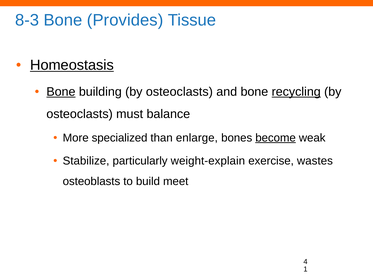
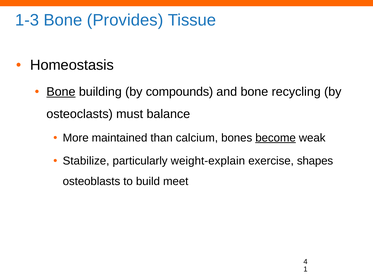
8-3: 8-3 -> 1-3 (27, 20)
Homeostasis underline: present -> none (72, 65)
building by osteoclasts: osteoclasts -> compounds (179, 92)
recycling underline: present -> none (296, 92)
specialized: specialized -> maintained (120, 138)
enlarge: enlarge -> calcium (197, 138)
wastes: wastes -> shapes (315, 161)
